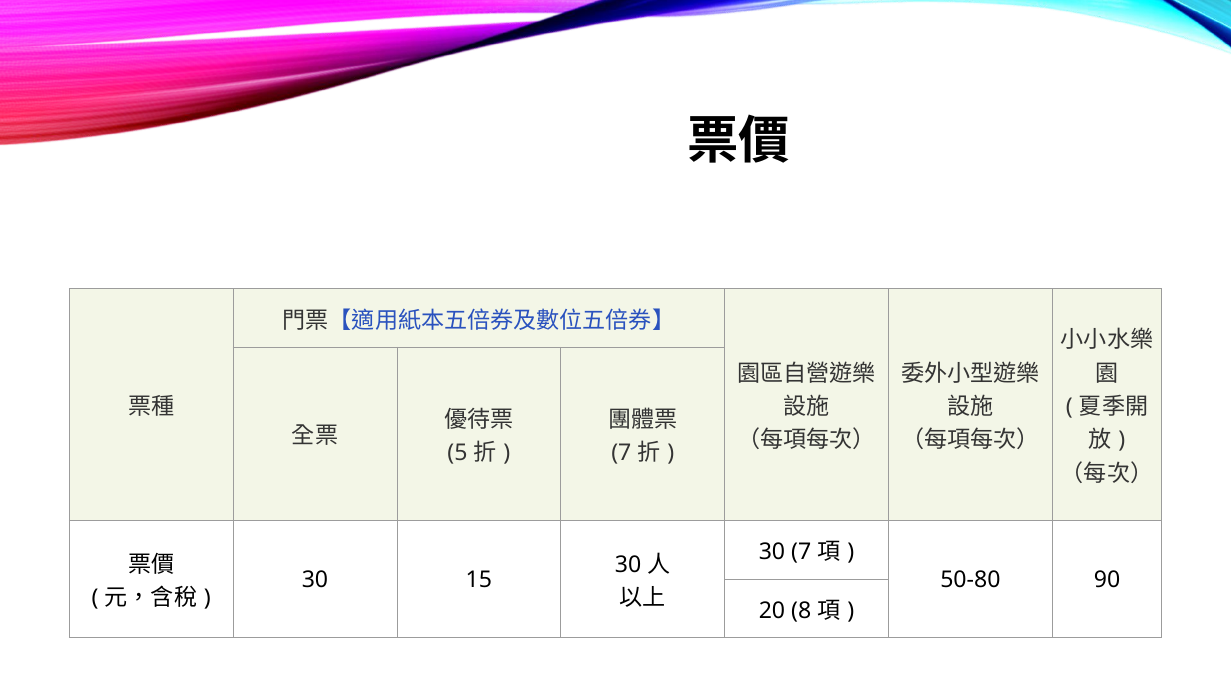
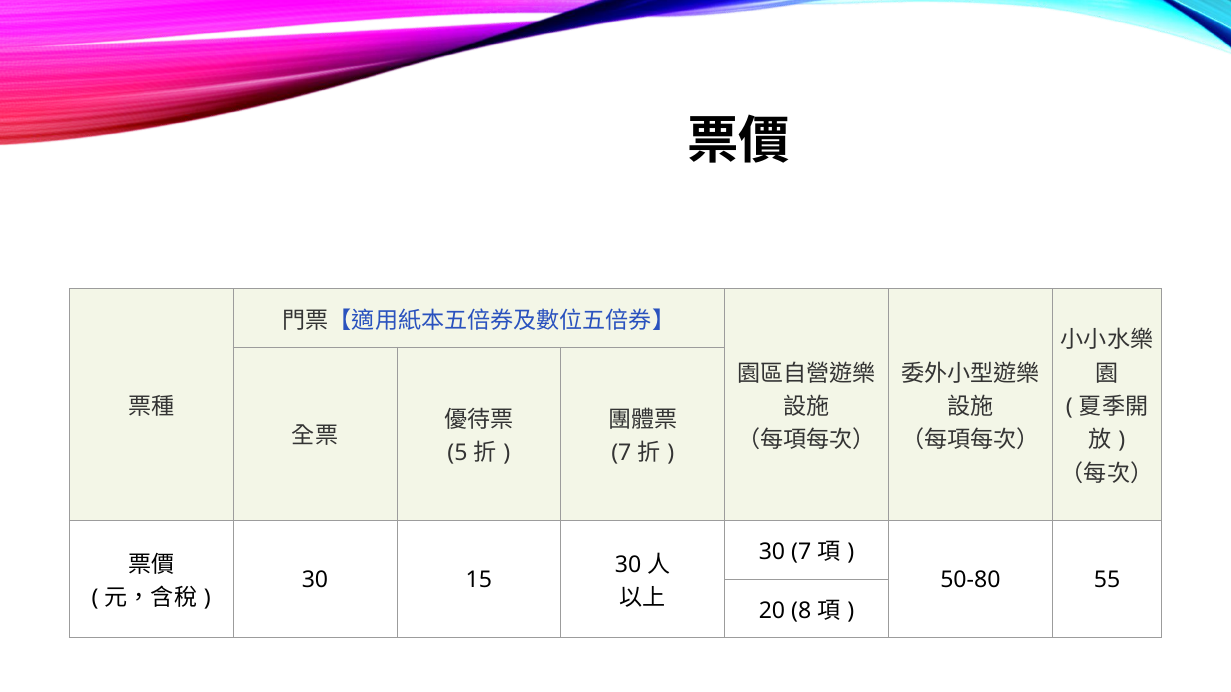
90: 90 -> 55 (1107, 581)
